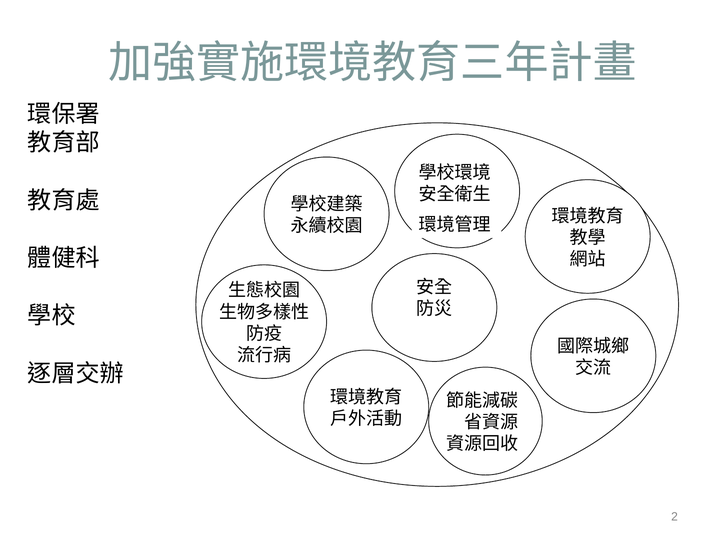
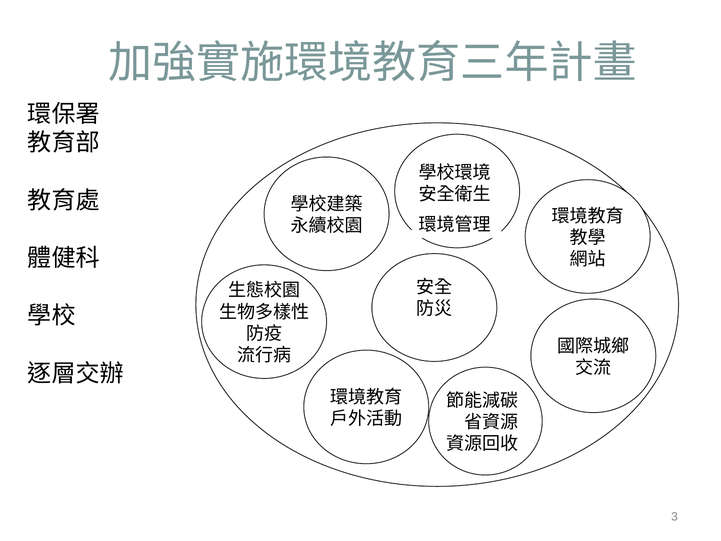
2: 2 -> 3 (674, 516)
